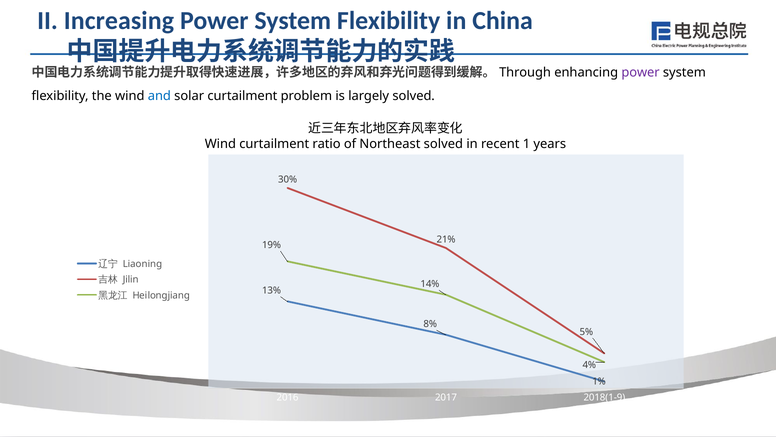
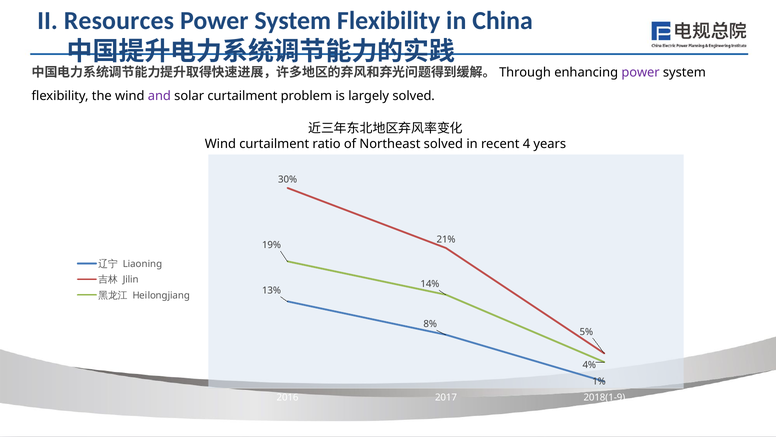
Increasing: Increasing -> Resources (119, 21)
and colour: blue -> purple (159, 96)
1: 1 -> 4 (527, 144)
